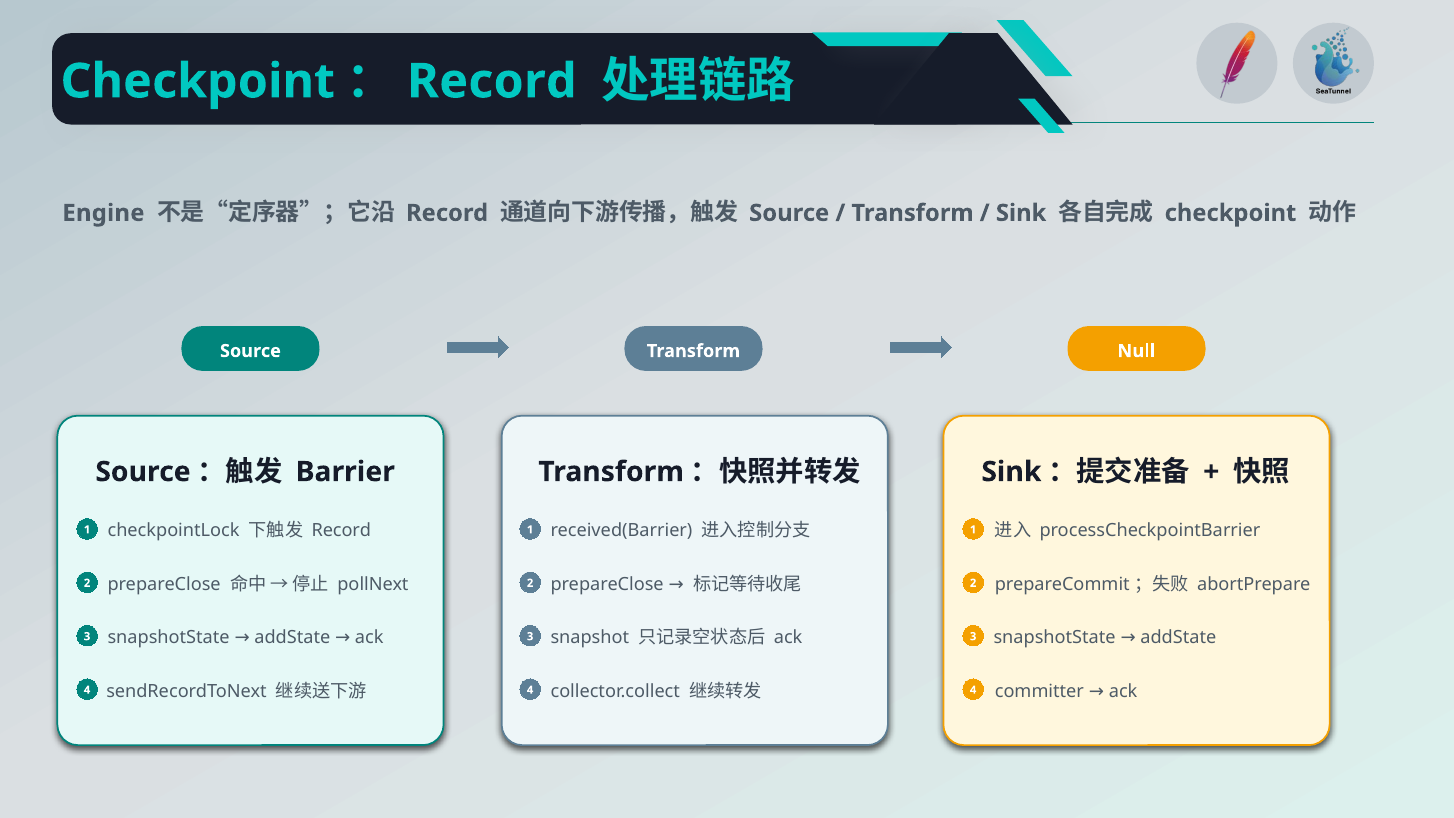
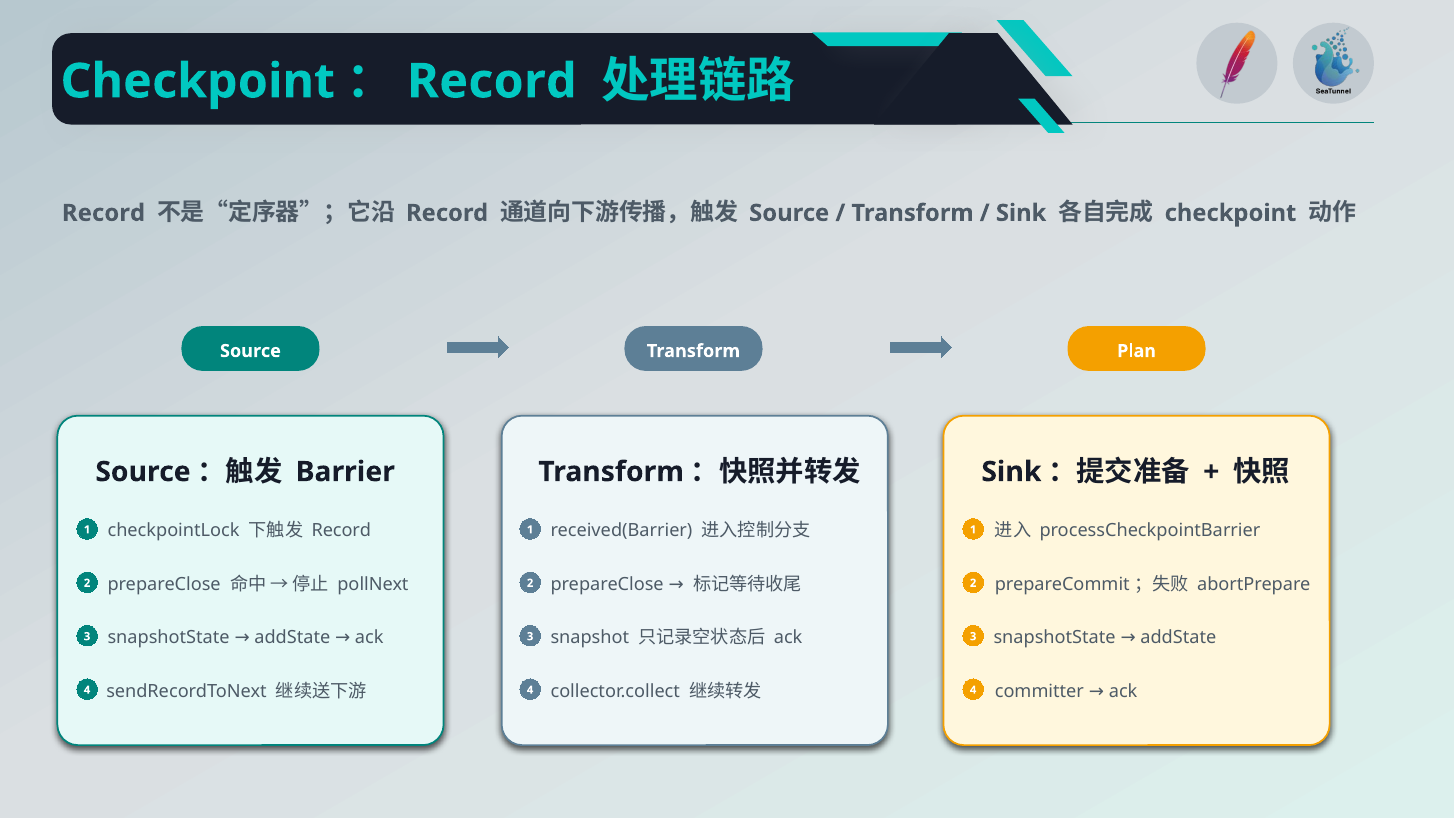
Engine: Engine -> Record (103, 213)
Null: Null -> Plan (1137, 351)
